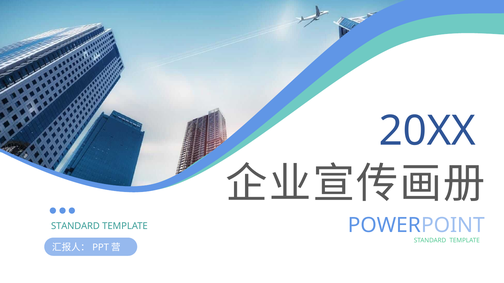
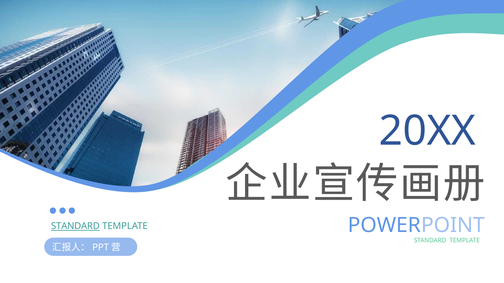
STANDARD underline: none -> present (75, 227)
